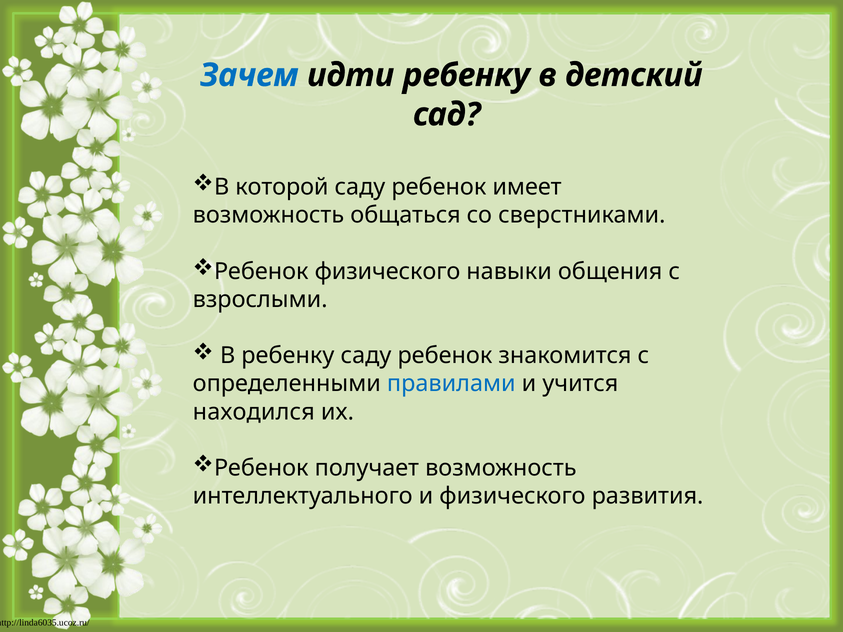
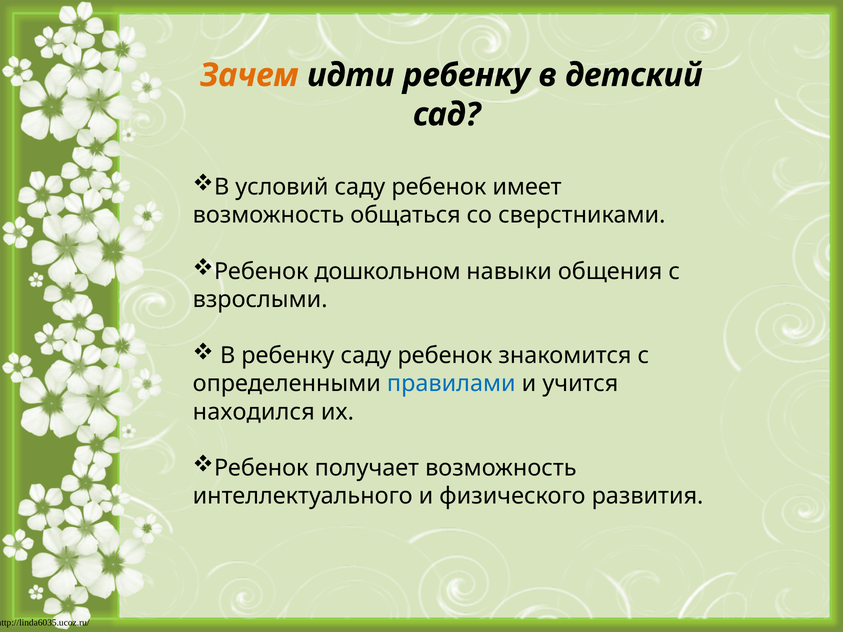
Зачем colour: blue -> orange (249, 75)
которой: которой -> условий (282, 187)
Ребенок физического: физического -> дошкольном (388, 271)
